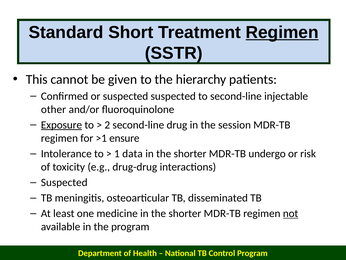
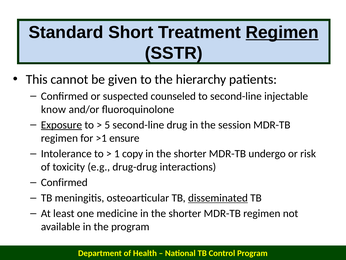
suspected suspected: suspected -> counseled (173, 96)
other: other -> know (53, 109)
2: 2 -> 5 (107, 125)
data: data -> copy (133, 153)
Suspected: Suspected -> Confirmed (64, 182)
disseminated underline: none -> present (218, 198)
not underline: present -> none (291, 213)
